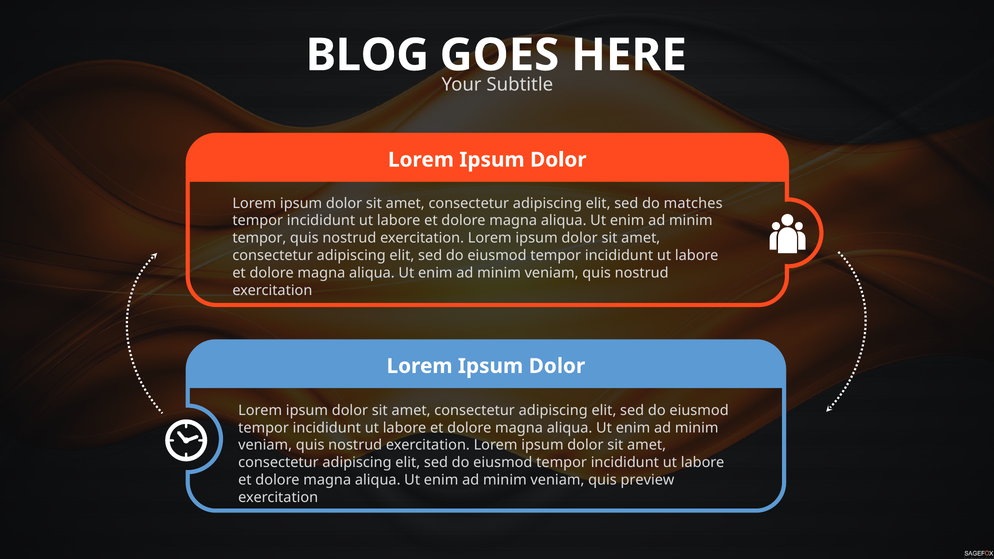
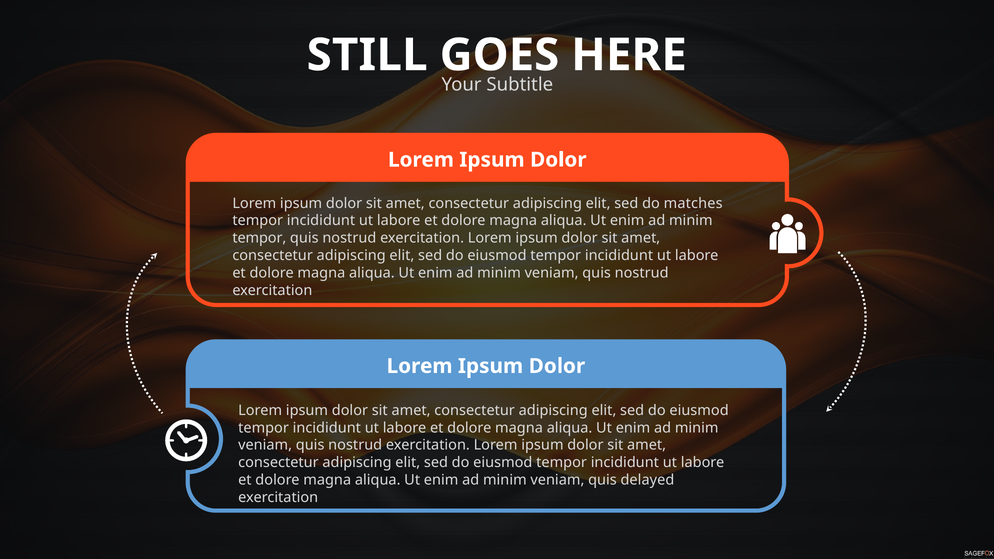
BLOG: BLOG -> STILL (367, 55)
preview: preview -> delayed (647, 480)
